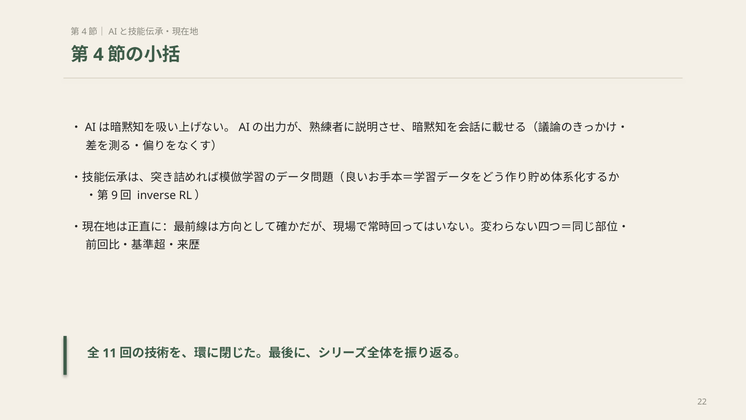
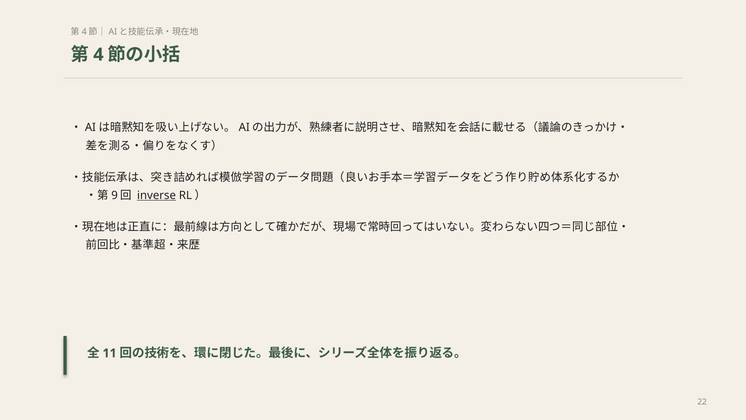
inverse underline: none -> present (157, 195)
